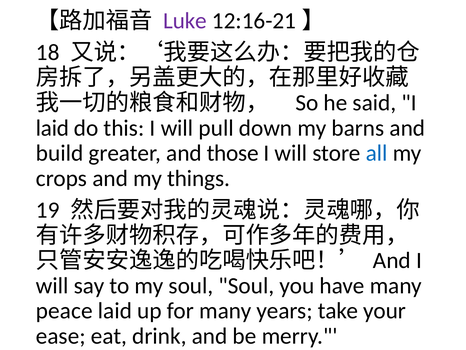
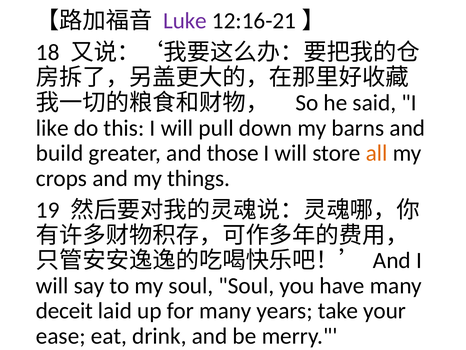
laid: laid -> like (52, 128)
all colour: blue -> orange (377, 153)
peace: peace -> deceit (64, 310)
